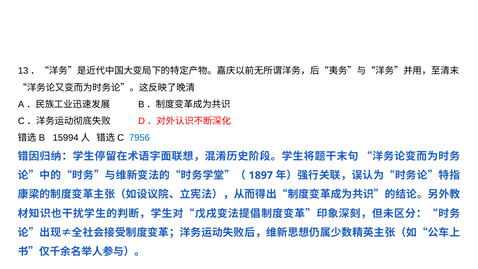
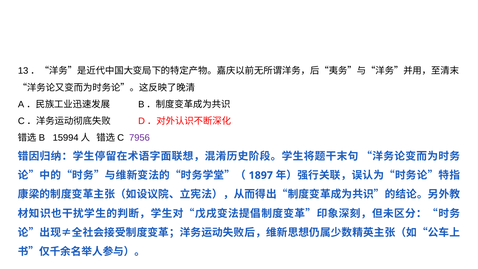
7956 colour: blue -> purple (139, 138)
